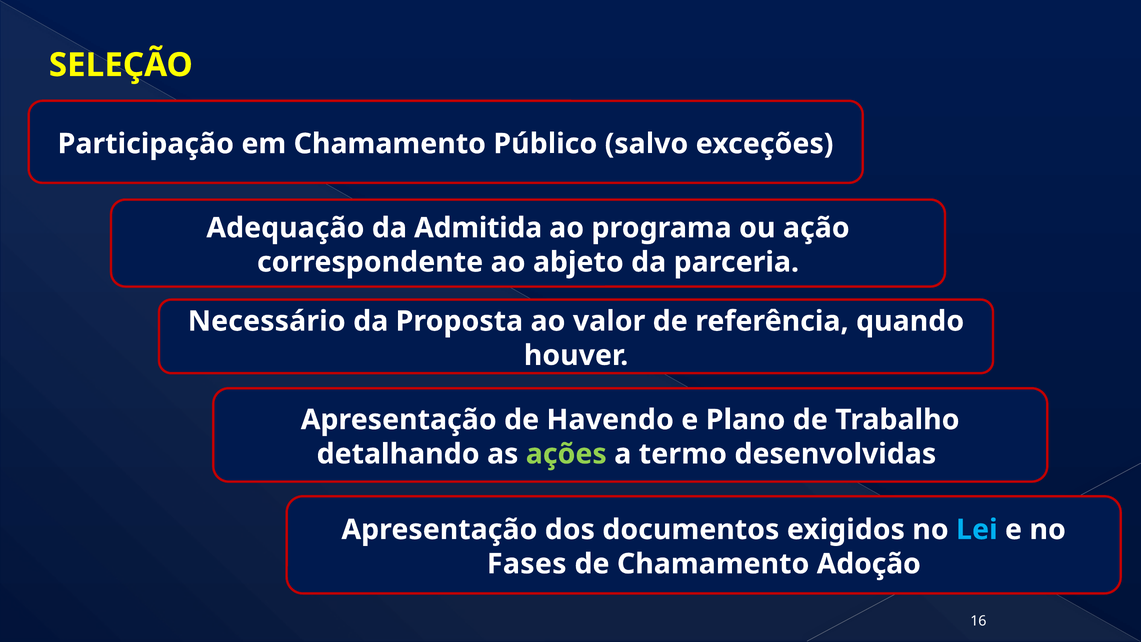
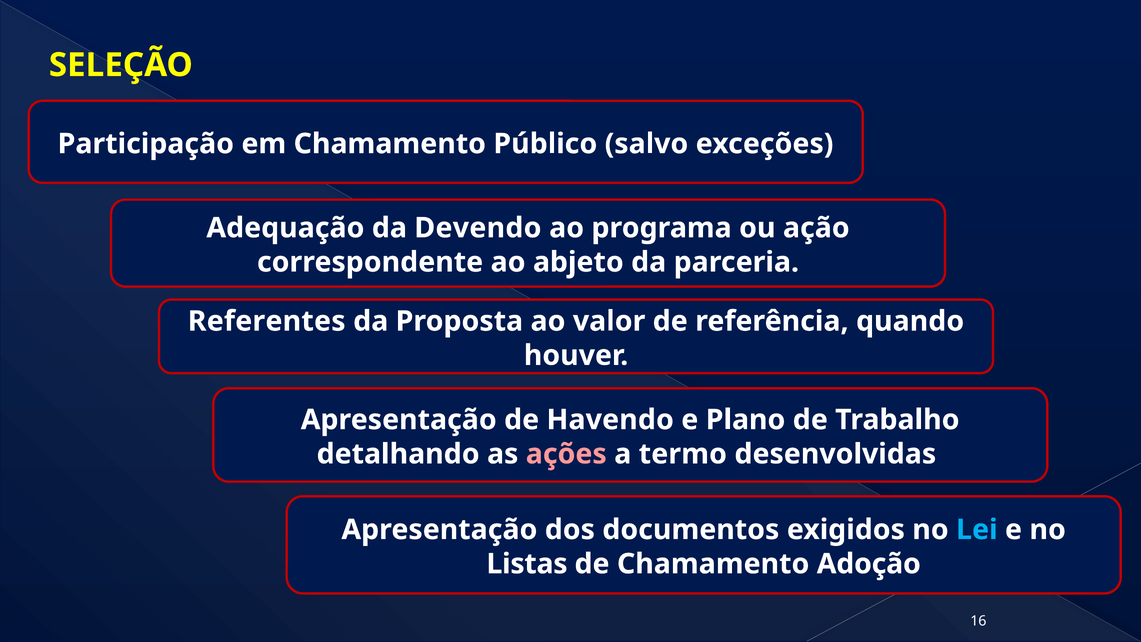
Admitida: Admitida -> Devendo (478, 228)
Necessário: Necessário -> Referentes (267, 321)
ações colour: light green -> pink (566, 454)
Fases: Fases -> Listas (527, 564)
